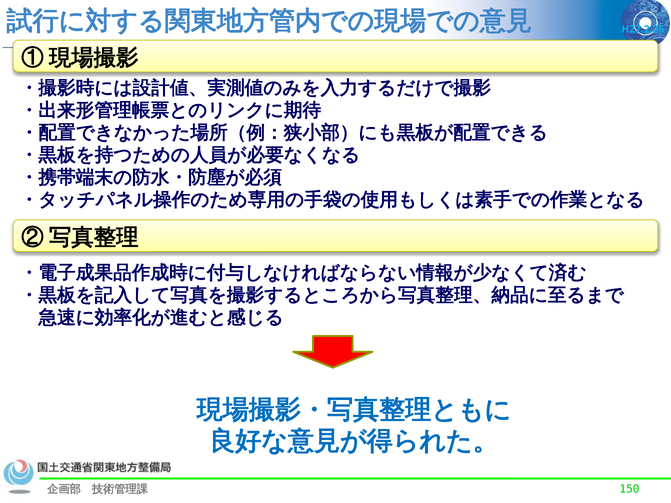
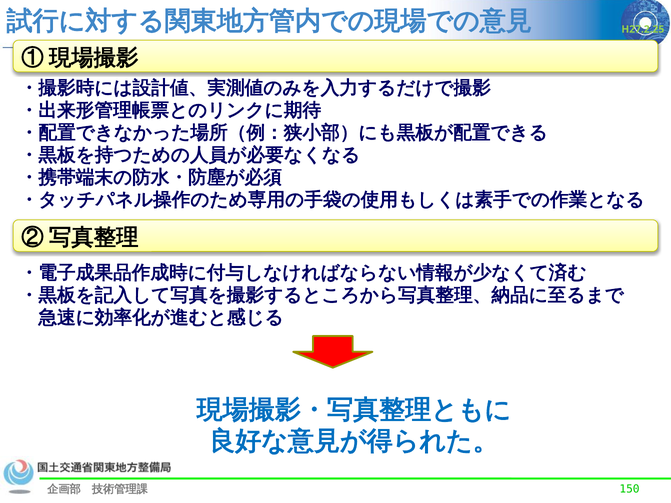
H27.2.25 colour: light blue -> light green (643, 29)
